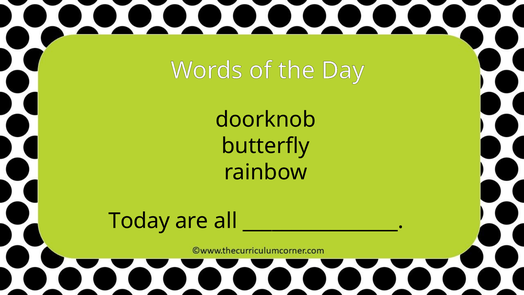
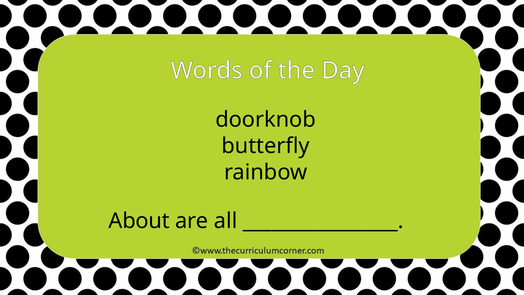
Today: Today -> About (139, 221)
